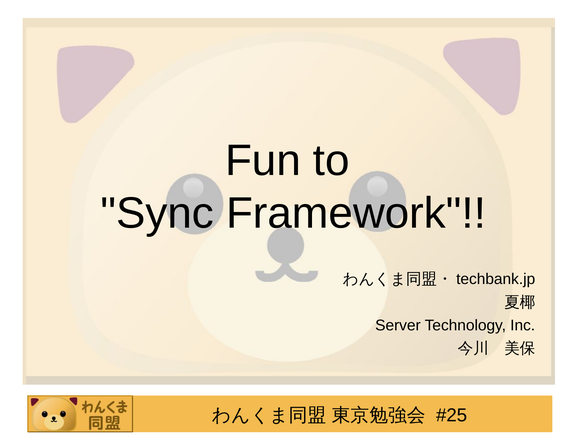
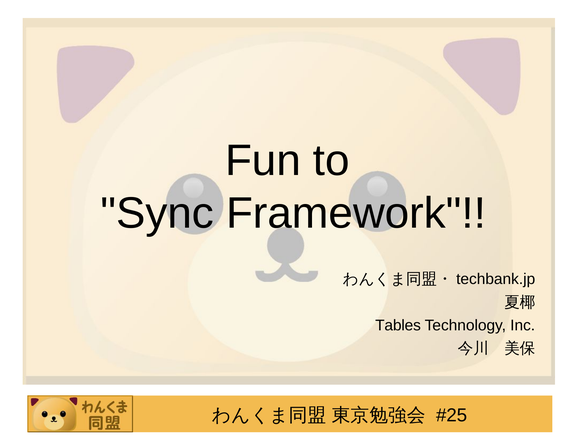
Server: Server -> Tables (398, 326)
